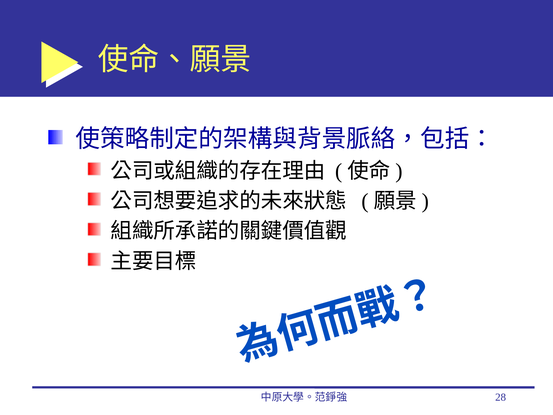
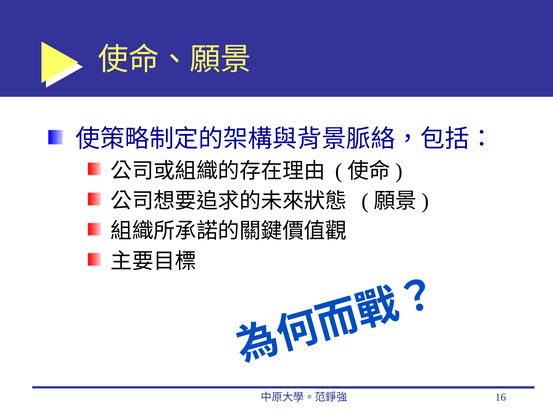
28: 28 -> 16 (501, 397)
